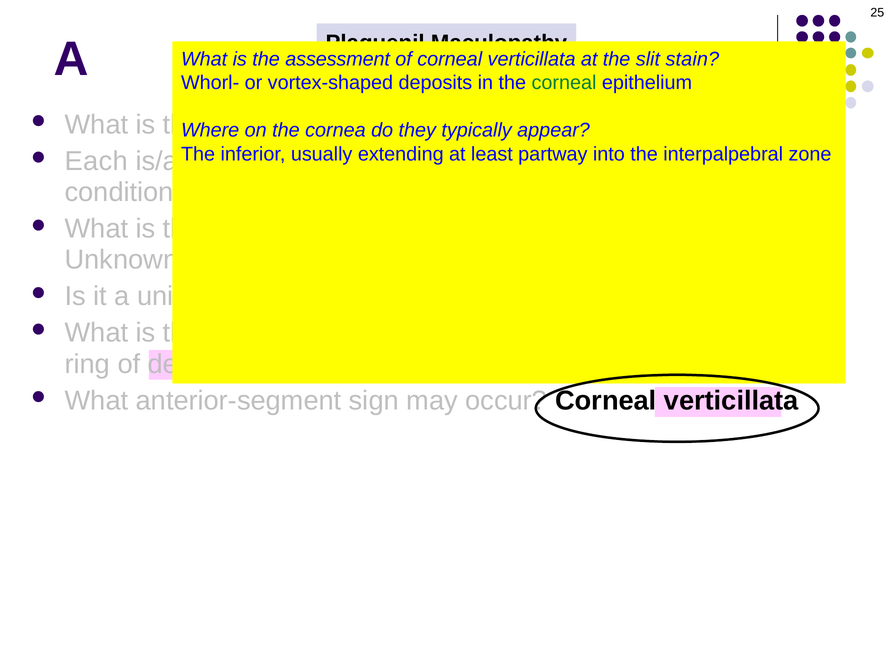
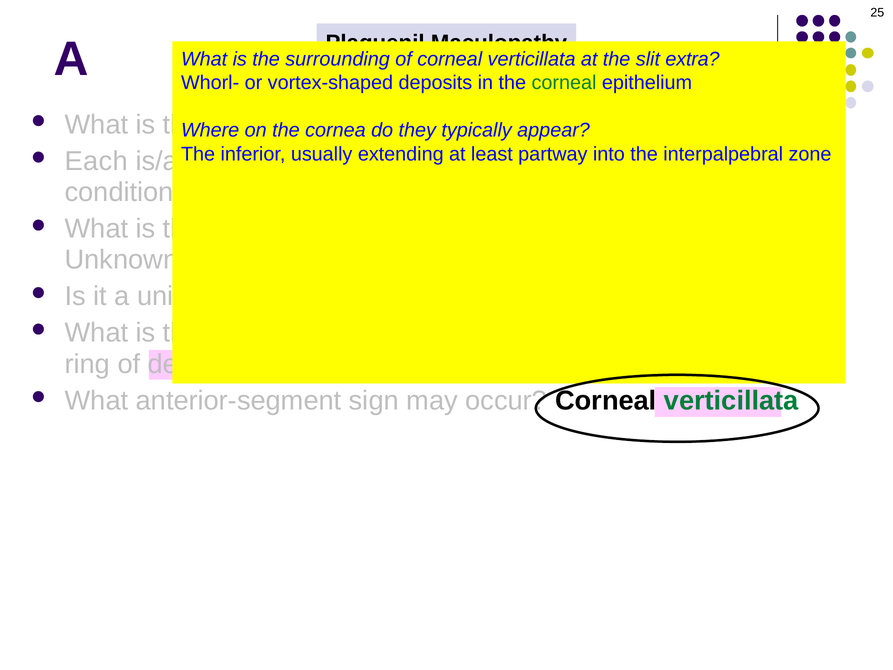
assessment: assessment -> surrounding (338, 59)
stain: stain -> extra (693, 59)
verticillata colour: black -> green (731, 400)
